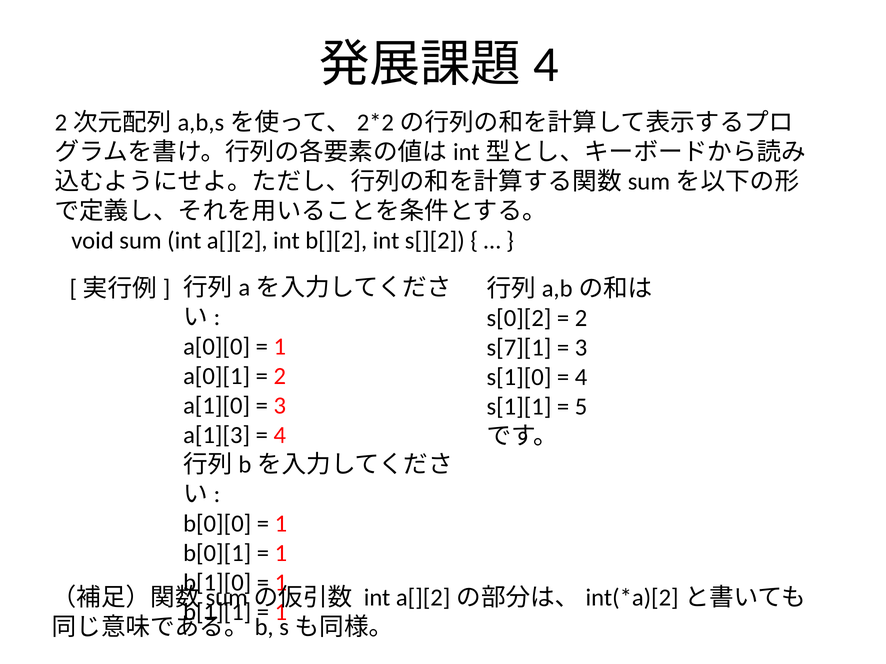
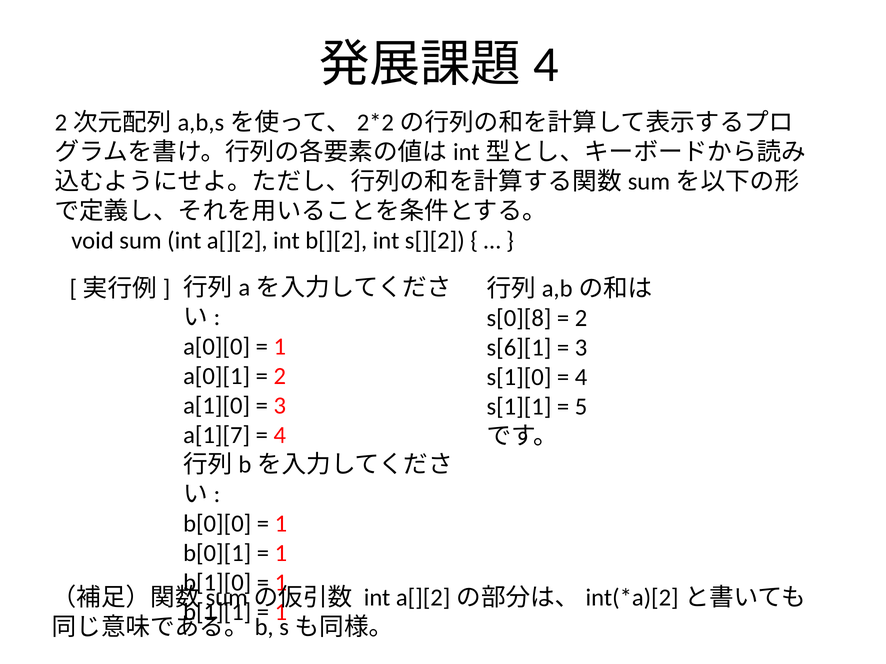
s[0][2: s[0][2 -> s[0][8 (519, 318)
s[7][1: s[7][1 -> s[6][1 (519, 348)
a[1][3: a[1][3 -> a[1][7 (217, 435)
